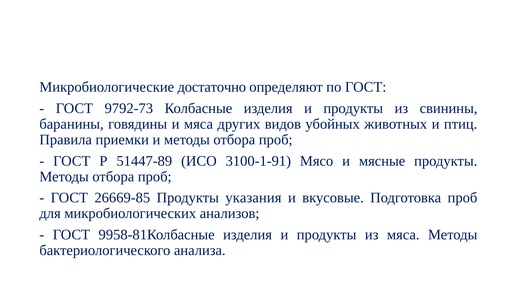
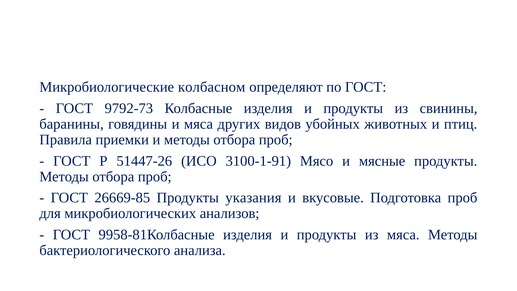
достаточно: достаточно -> колбасном (212, 87)
51447-89: 51447-89 -> 51447-26 (144, 161)
